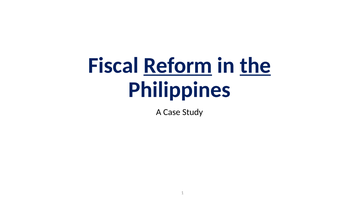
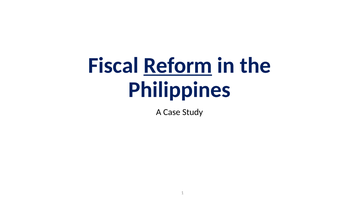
the underline: present -> none (255, 66)
